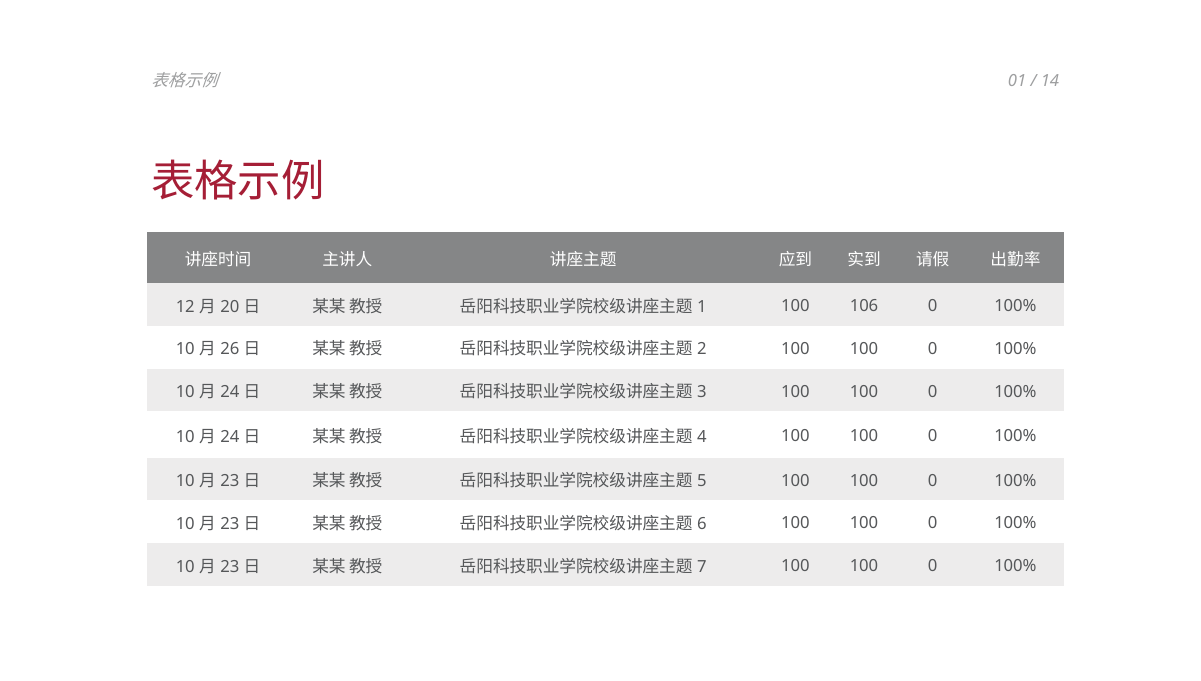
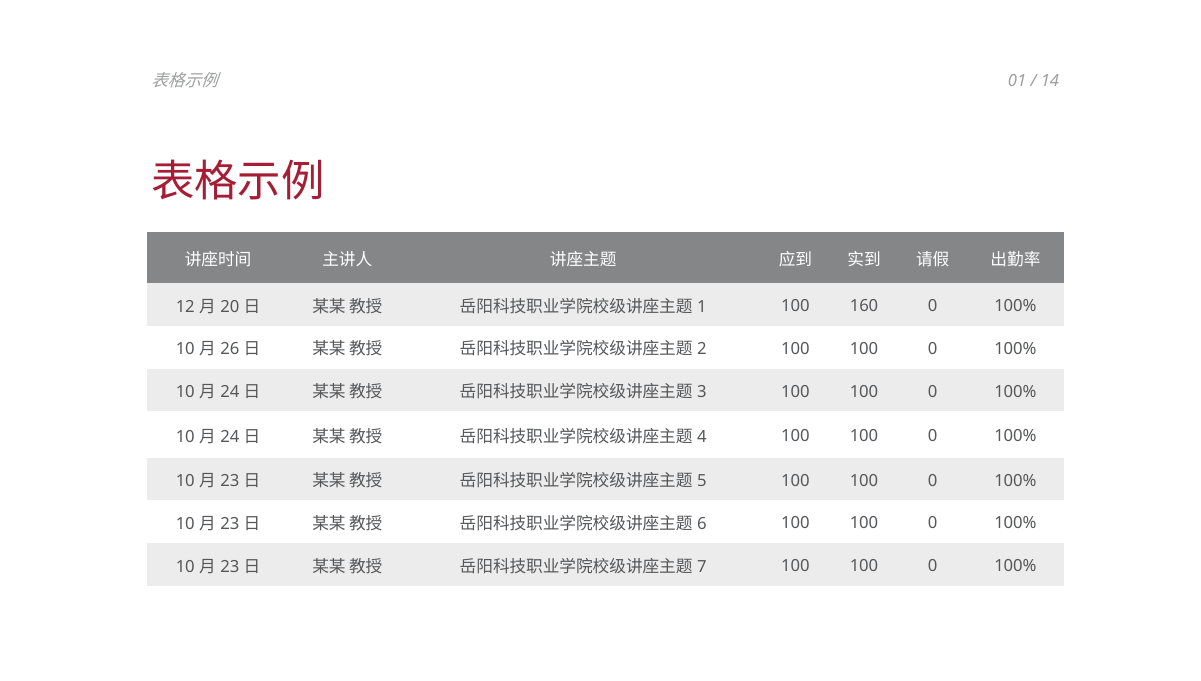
106: 106 -> 160 (864, 306)
